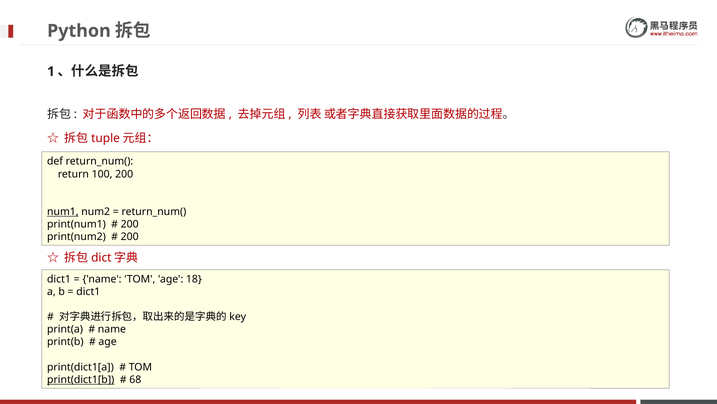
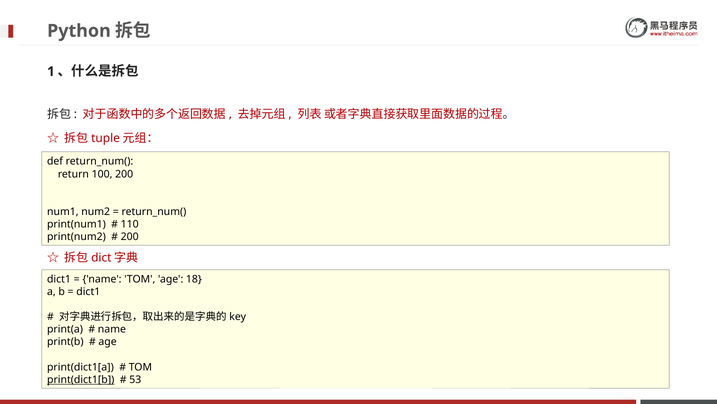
num1 underline: present -> none (63, 211)
200: 200 -> 110 (130, 224)
68: 68 -> 53 (135, 379)
